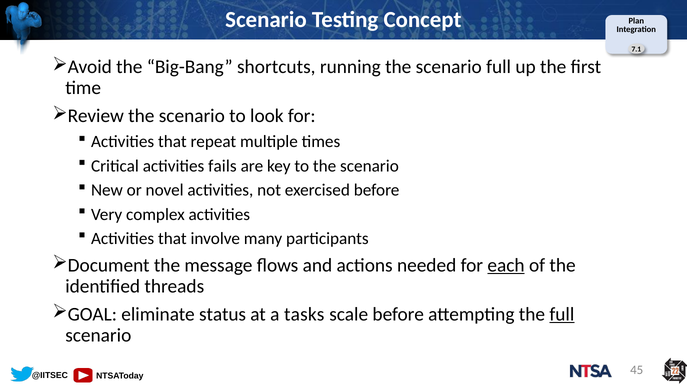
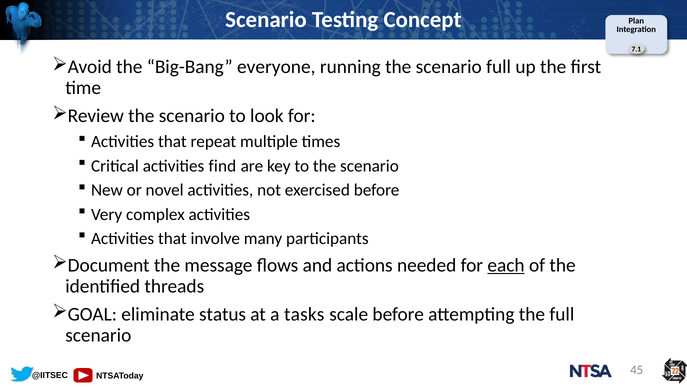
shortcuts: shortcuts -> everyone (276, 67)
fails: fails -> find (222, 166)
full underline: present -> none (562, 314)
